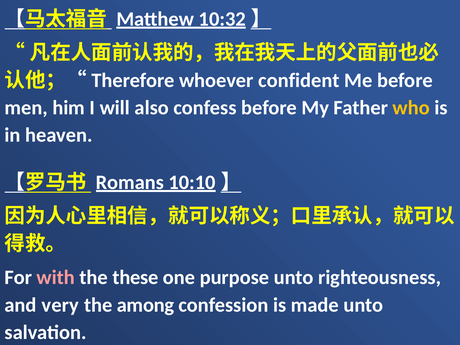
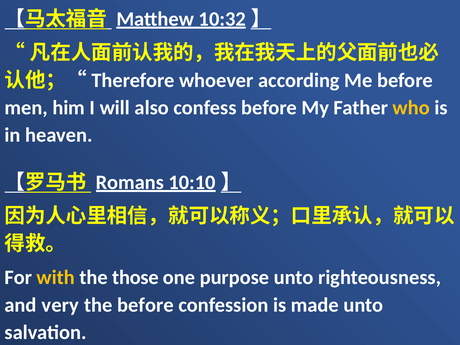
confident: confident -> according (299, 80)
with colour: pink -> yellow (56, 278)
these: these -> those (135, 278)
the among: among -> before (145, 305)
